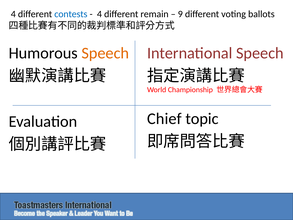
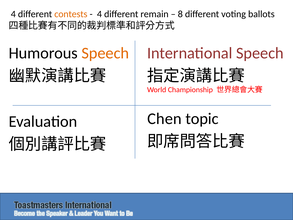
contests colour: blue -> orange (71, 14)
9: 9 -> 8 (180, 14)
Chief: Chief -> Chen (164, 119)
